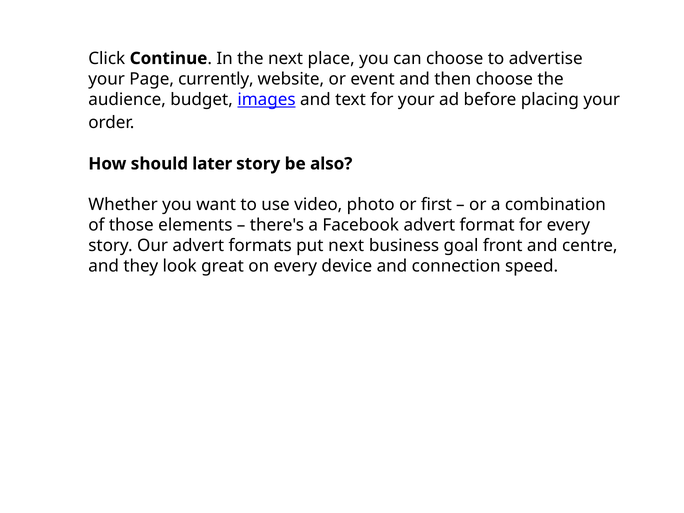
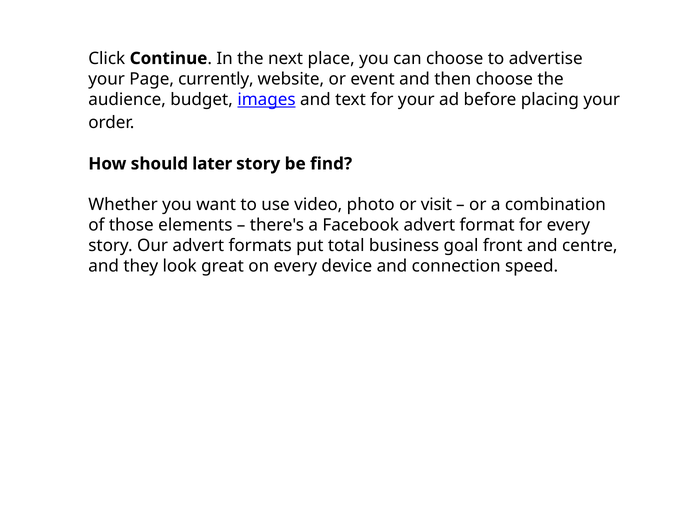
also: also -> find (331, 164)
first: first -> visit (436, 205)
put next: next -> total (346, 246)
